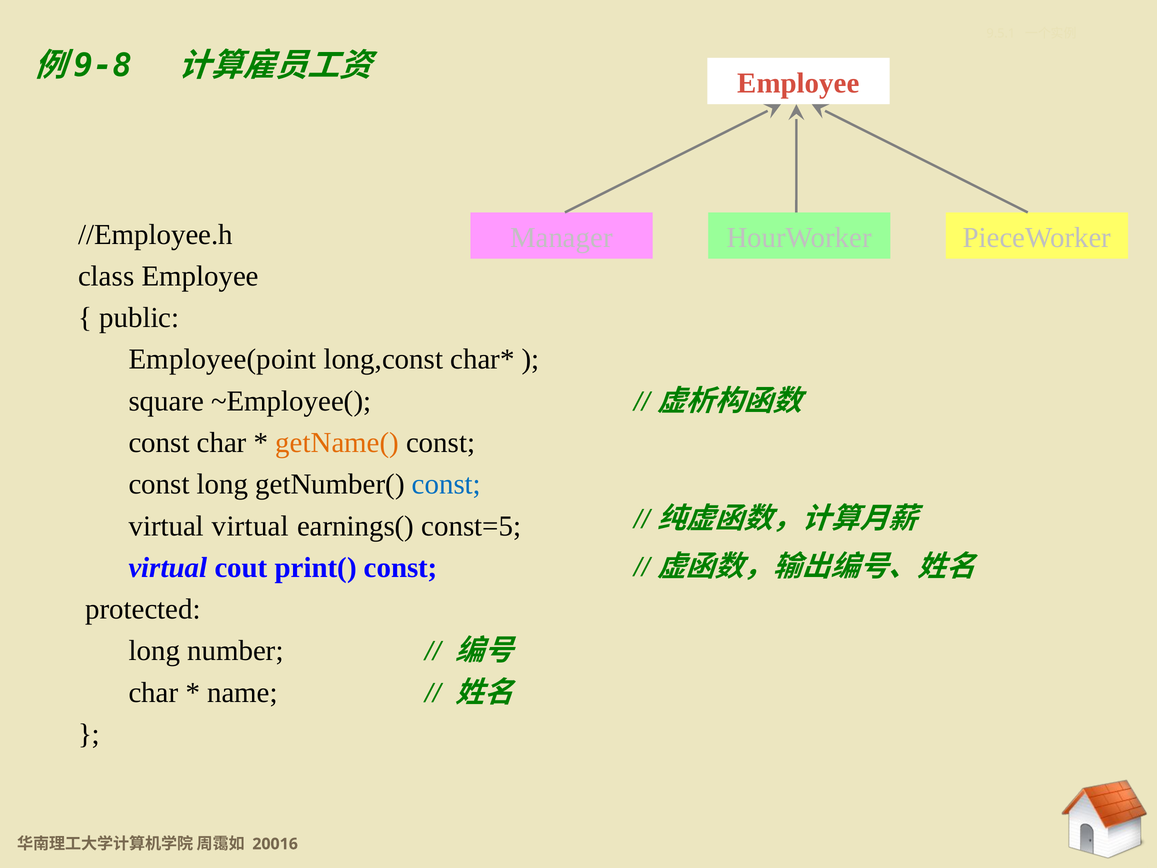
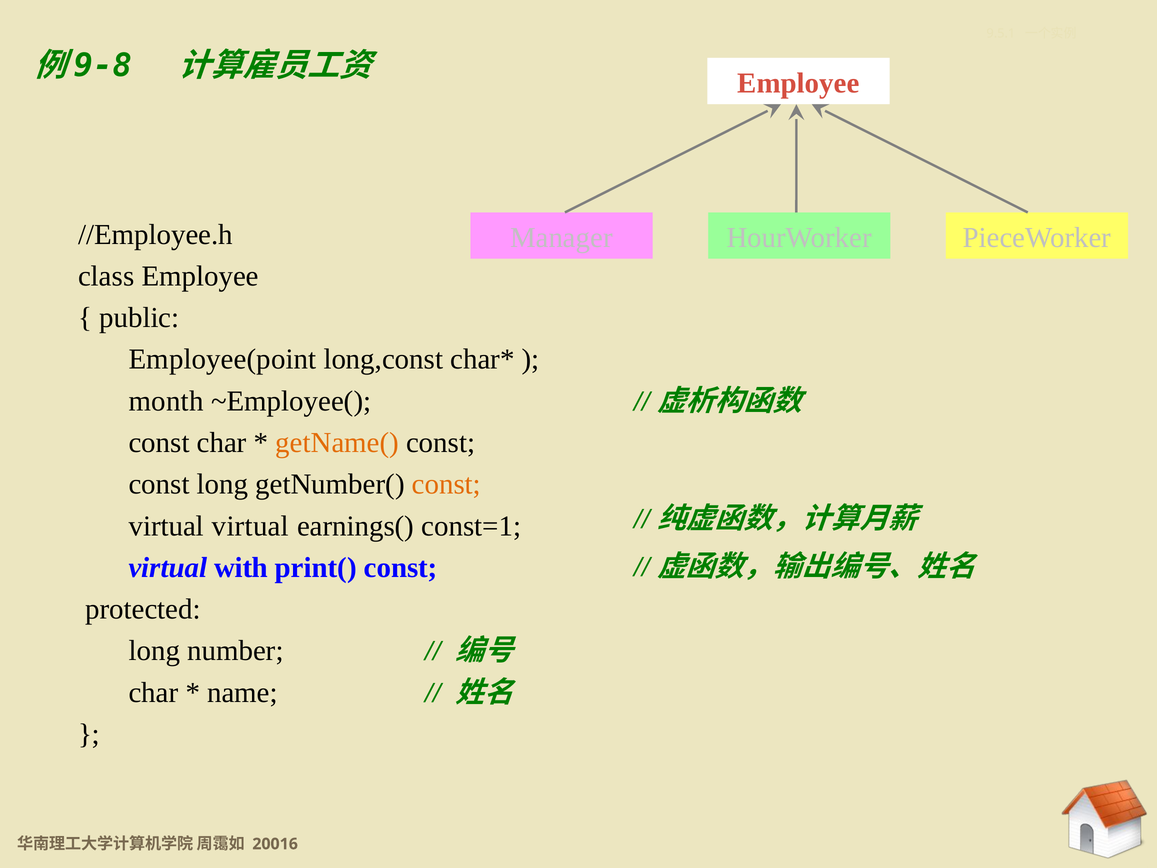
square: square -> month (166, 401)
const colour: blue -> orange (446, 484)
const=5: const=5 -> const=1 (471, 526)
cout: cout -> with (241, 567)
